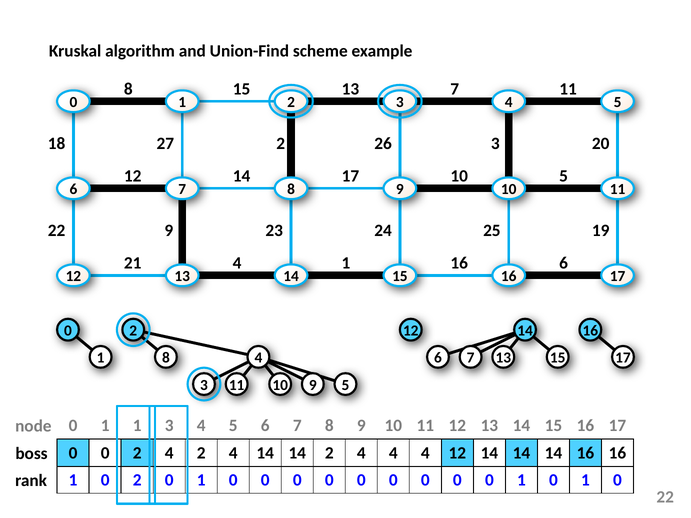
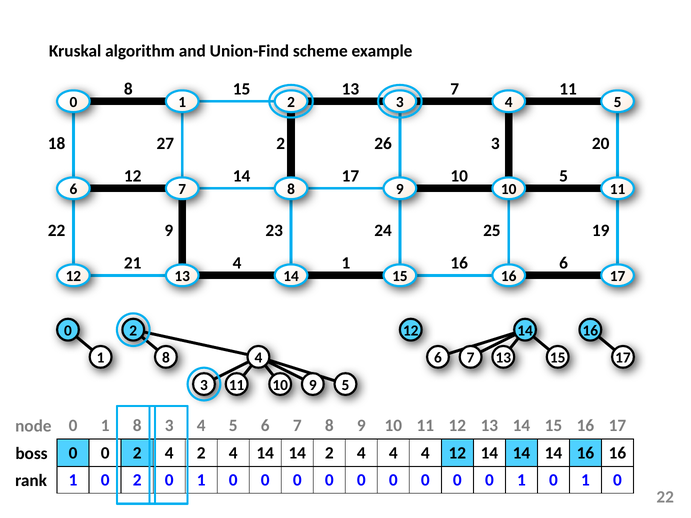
1 1: 1 -> 8 (137, 426)
